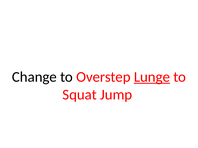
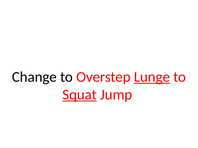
Squat underline: none -> present (80, 95)
